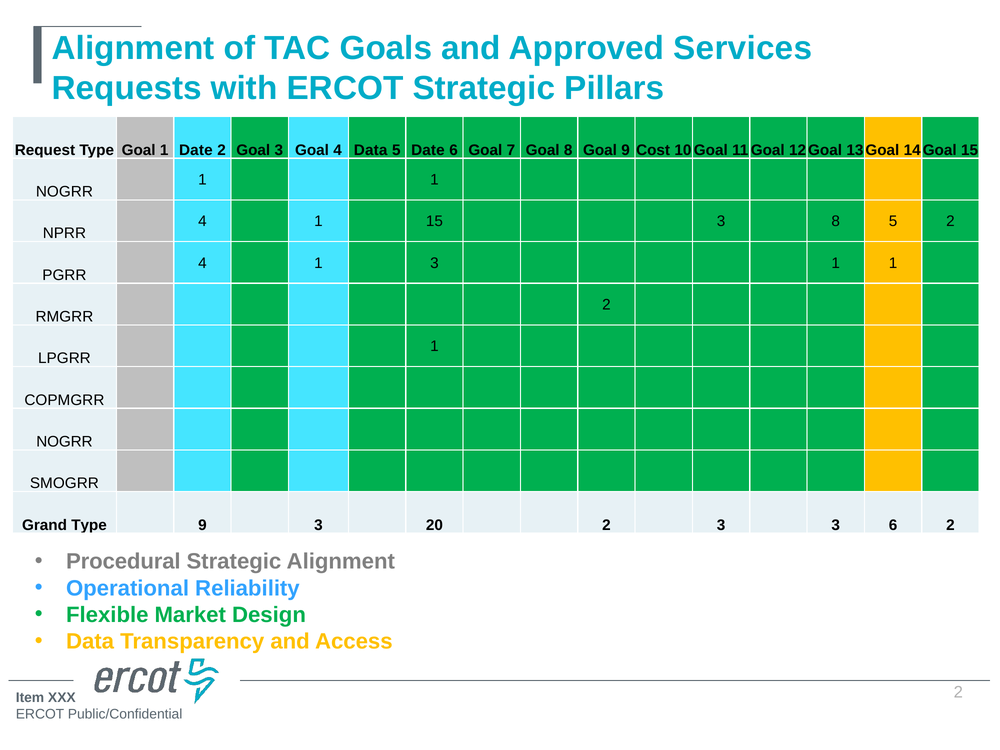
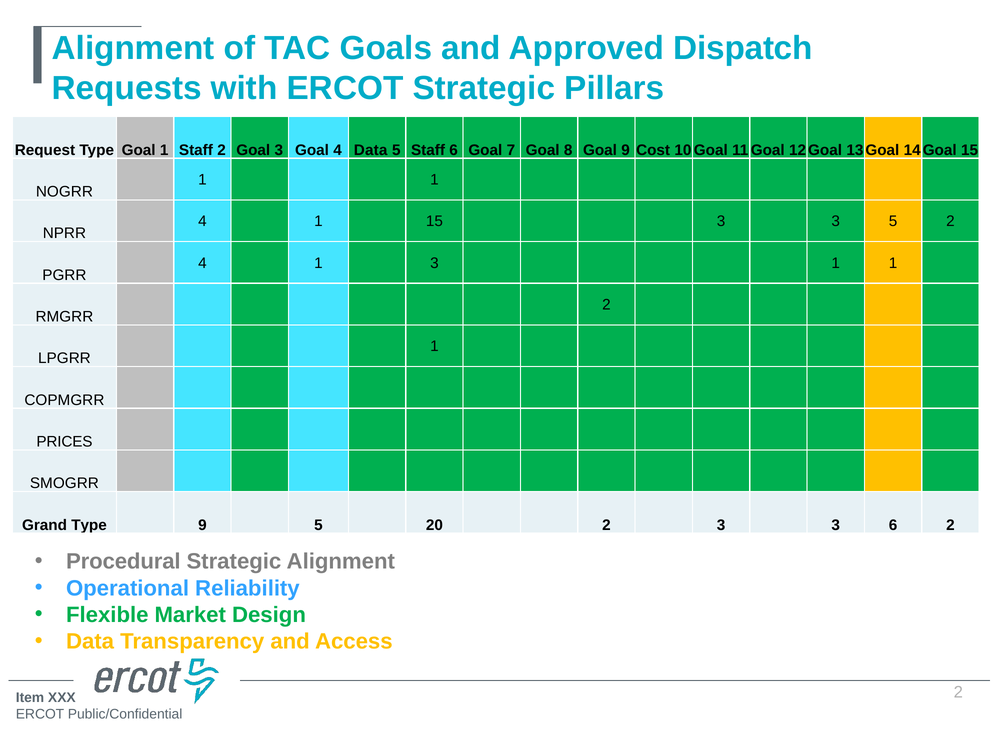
Services: Services -> Dispatch (743, 48)
1 Date: Date -> Staff (196, 150)
5 Date: Date -> Staff (428, 150)
15 3 8: 8 -> 3 (836, 221)
NOGRR: NOGRR -> PRICES (64, 442)
9 3: 3 -> 5 (318, 525)
